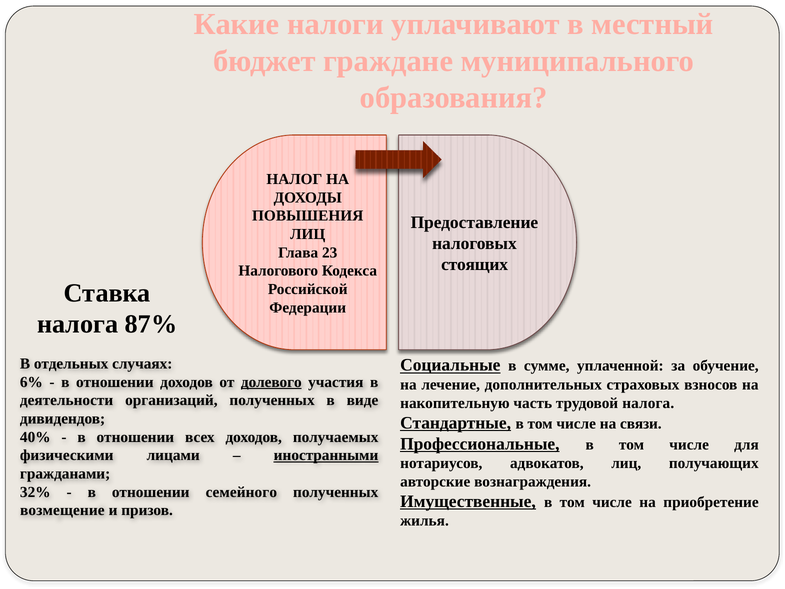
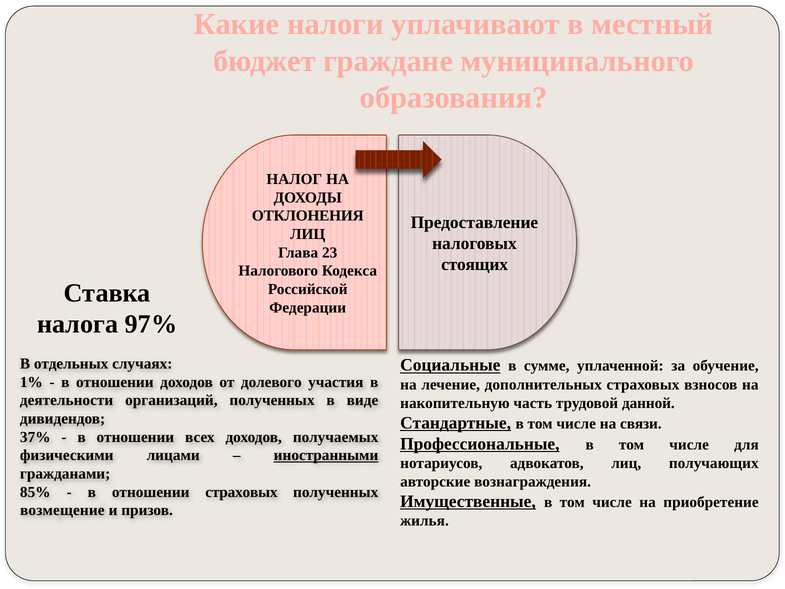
ПОВЫШЕНИЯ: ПОВЫШЕНИЯ -> ОТКЛОНЕНИЯ (308, 216)
87%: 87% -> 97% (151, 324)
6%: 6% -> 1% (31, 382)
долевого underline: present -> none (271, 382)
трудовой налога: налога -> данной (648, 403)
40%: 40% -> 37% (35, 437)
32%: 32% -> 85% (35, 492)
отношении семейного: семейного -> страховых (241, 492)
